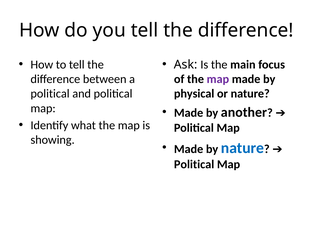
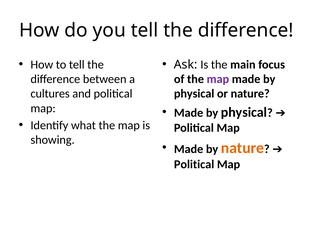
political: political -> cultures (50, 94)
another: another -> physical (244, 112)
nature colour: blue -> orange (242, 148)
